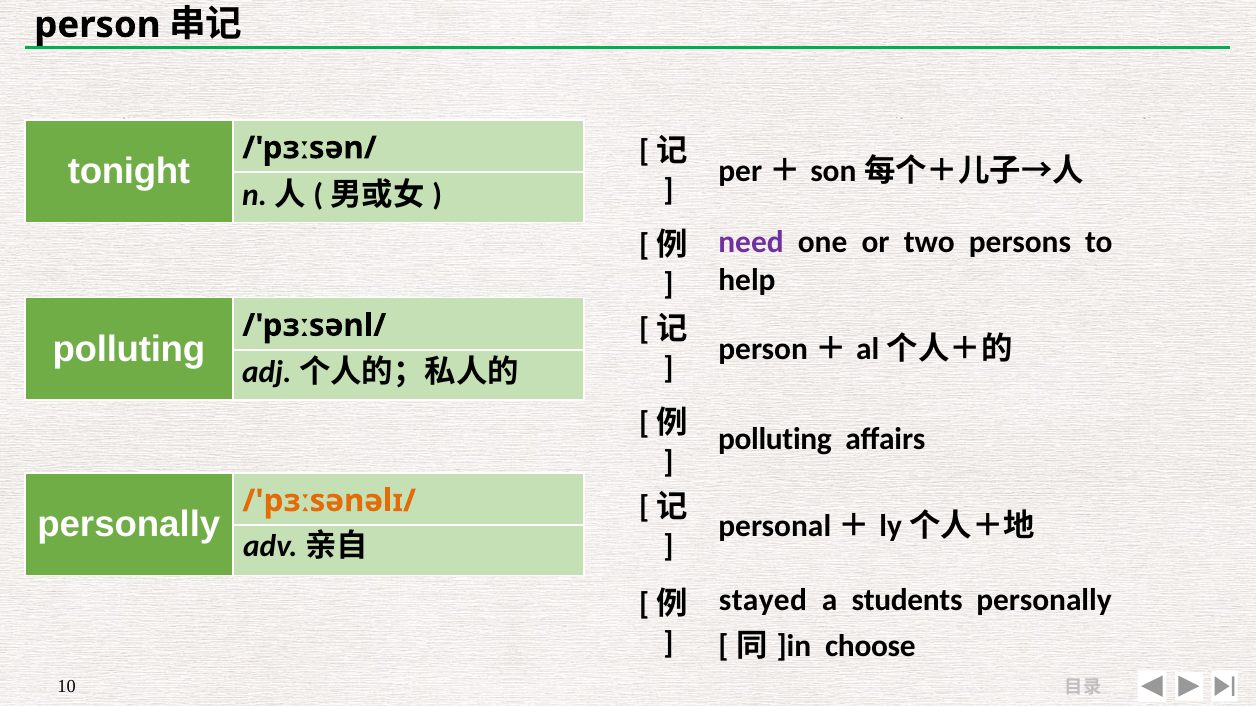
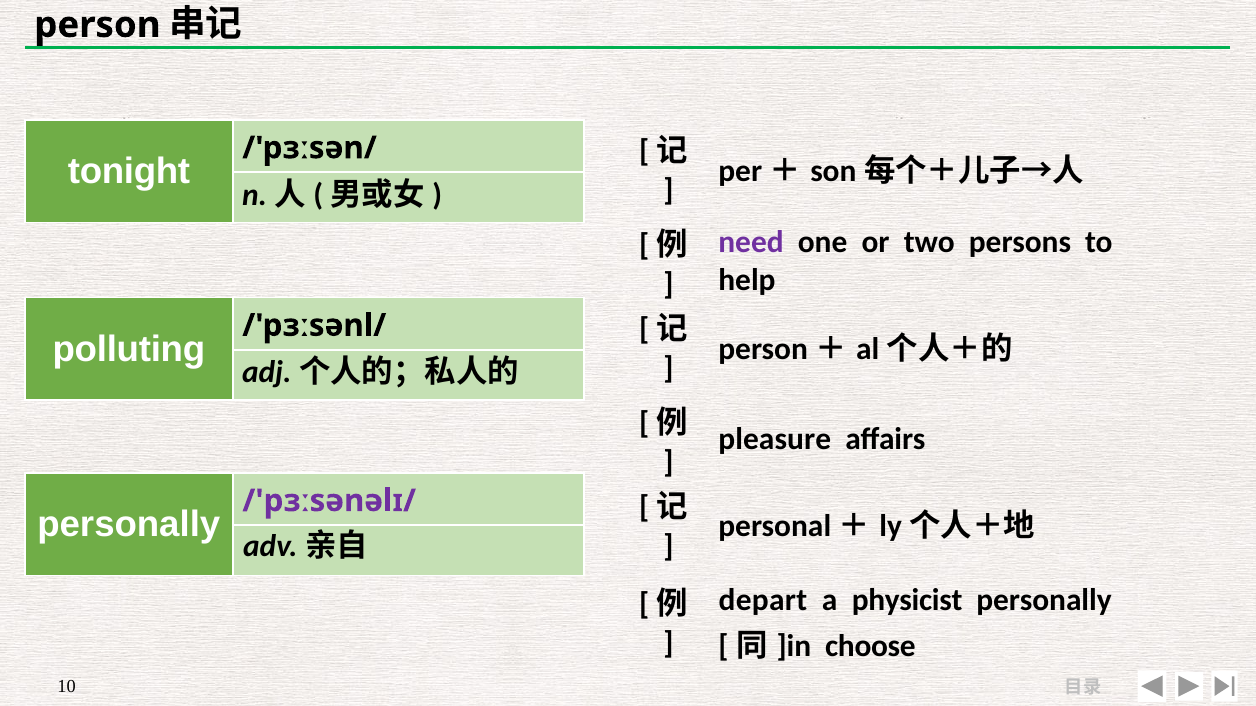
polluting: polluting -> pleasure (775, 439)
/'pɜːsənəlɪ/ colour: orange -> purple (329, 501)
stayed: stayed -> depart (763, 601)
students: students -> physicist (907, 601)
